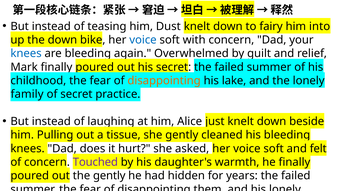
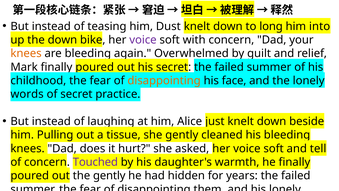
fairy: fairy -> long (271, 26)
voice colour: blue -> purple (143, 40)
knees colour: blue -> orange (26, 53)
lake: lake -> face (234, 81)
family: family -> words (27, 94)
felt: felt -> tell (318, 148)
